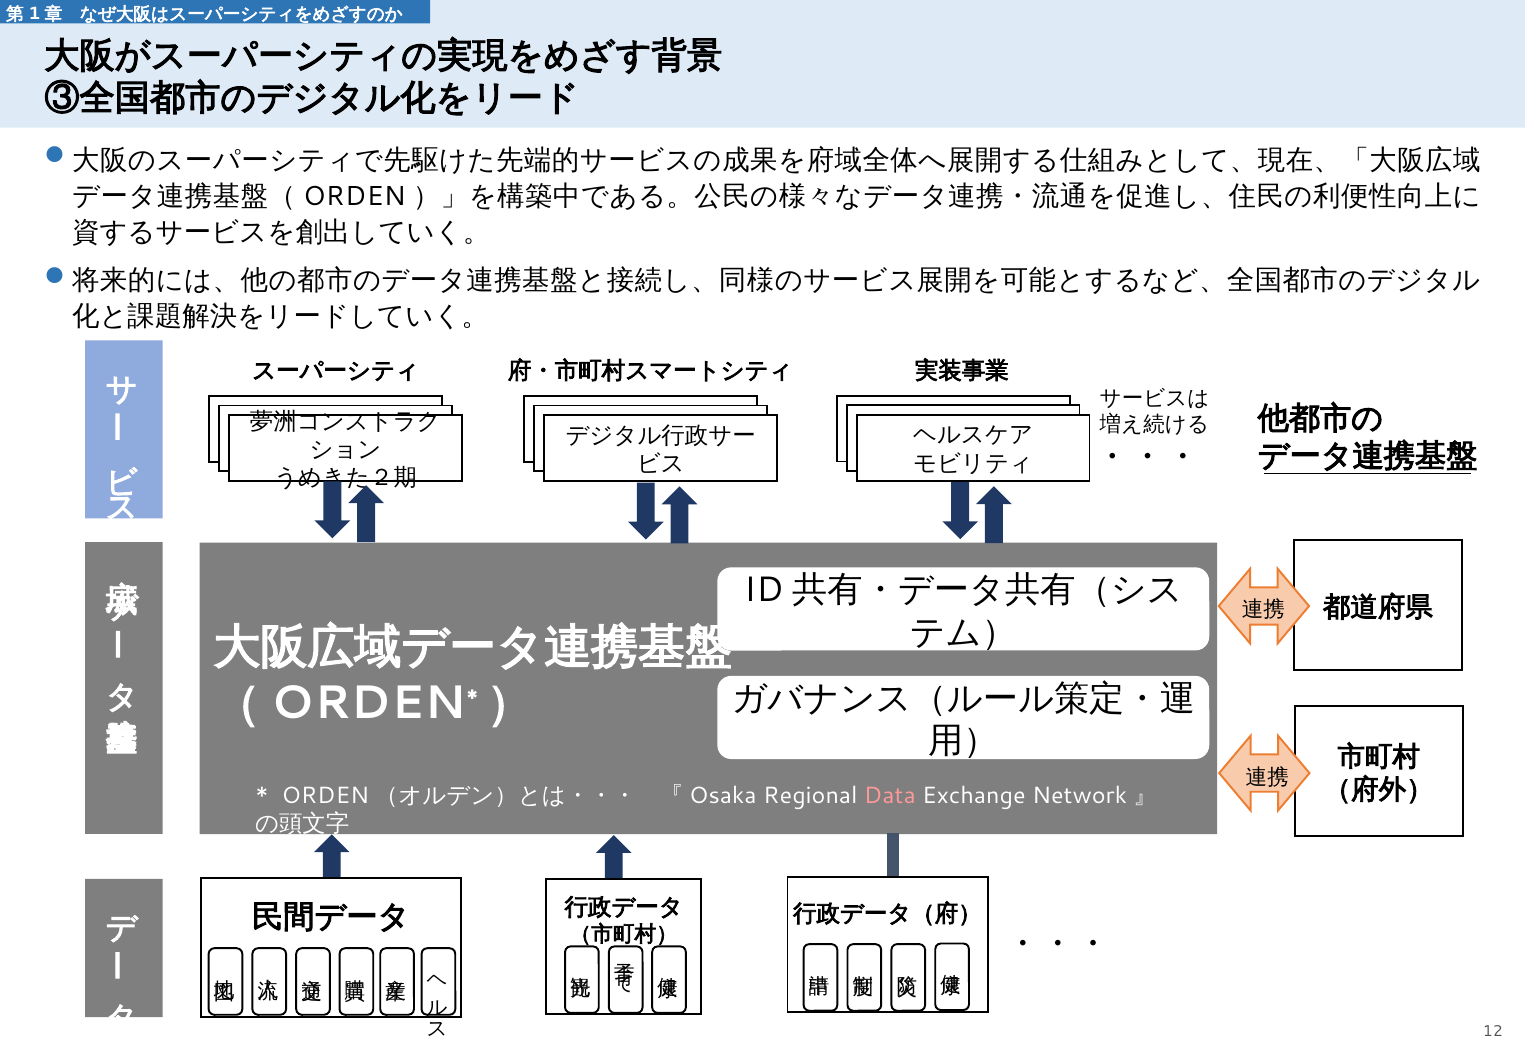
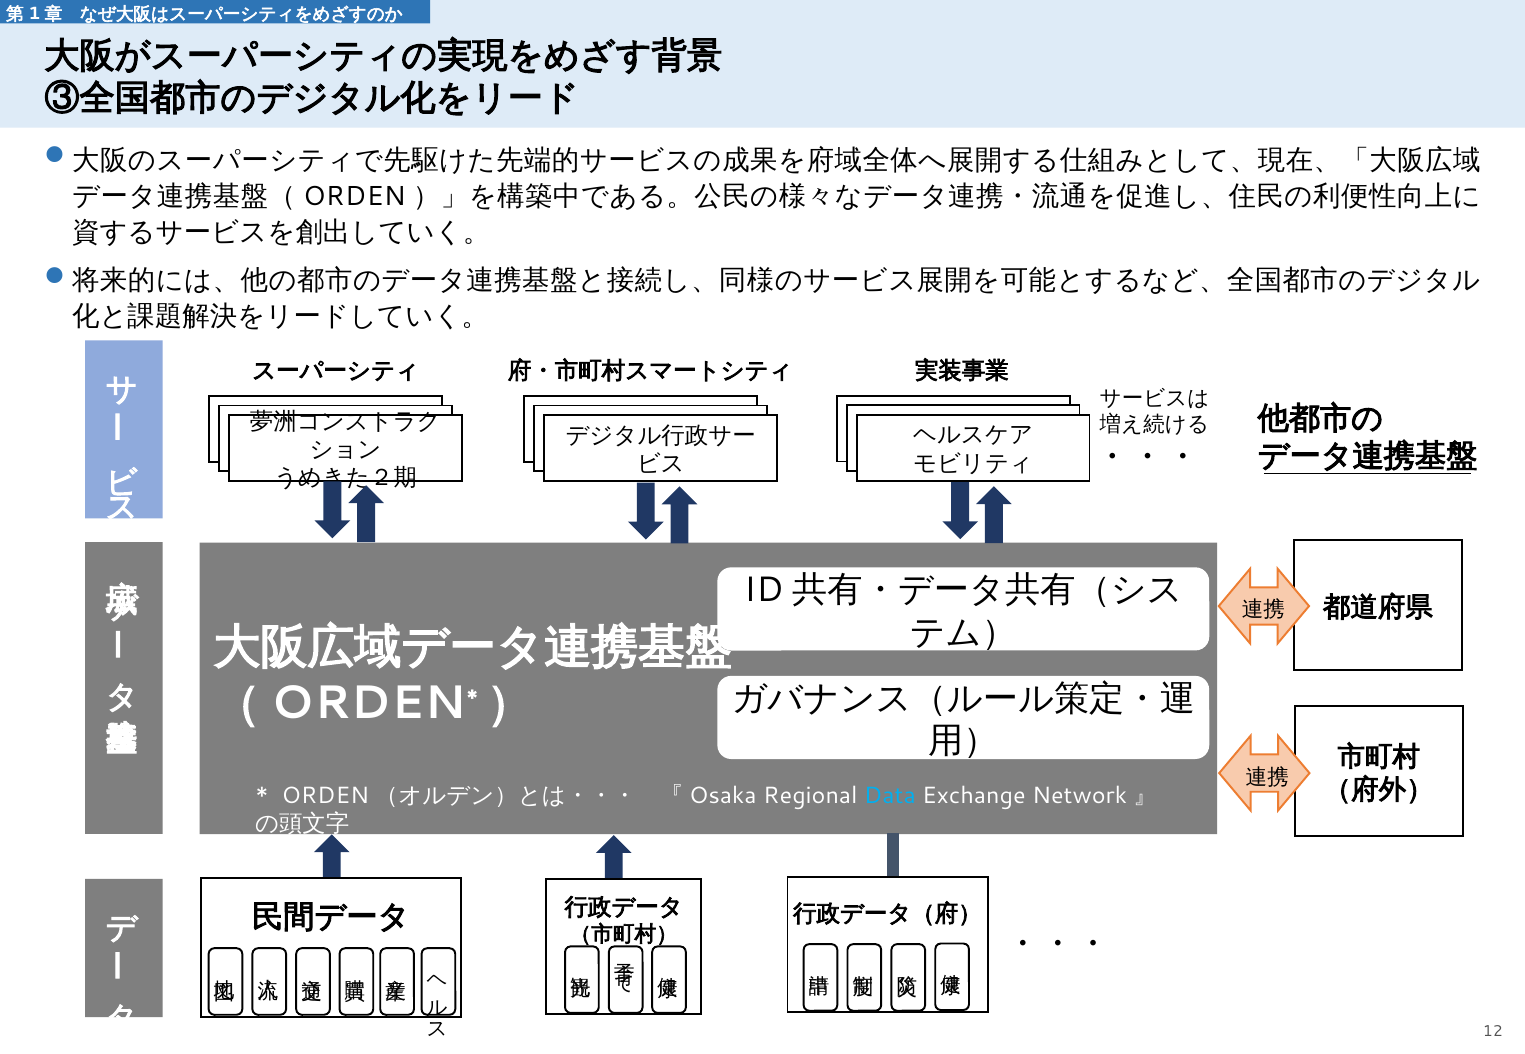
Data colour: pink -> light blue (890, 795)
